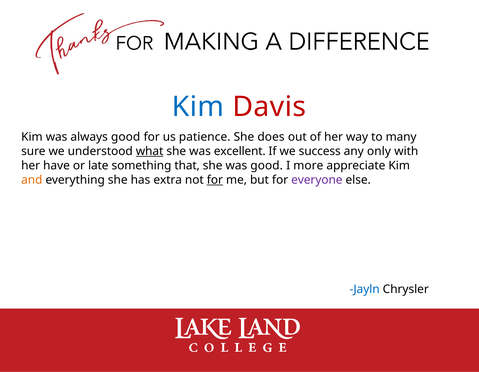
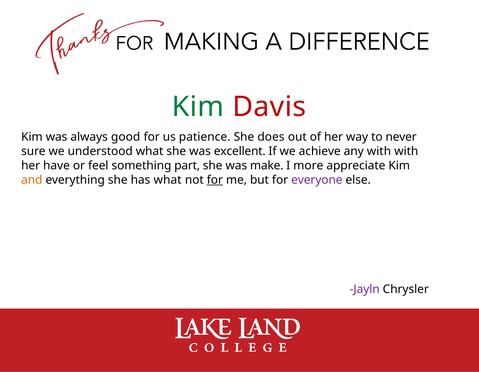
Kim colour: blue -> green (198, 107)
many: many -> never (401, 137)
what underline: present -> none (150, 152)
success: success -> achieve (320, 152)
any only: only -> with (379, 152)
late: late -> feel (98, 166)
that: that -> part (187, 166)
was good: good -> make (267, 166)
has extra: extra -> what (168, 180)
Jayln colour: blue -> purple (365, 290)
